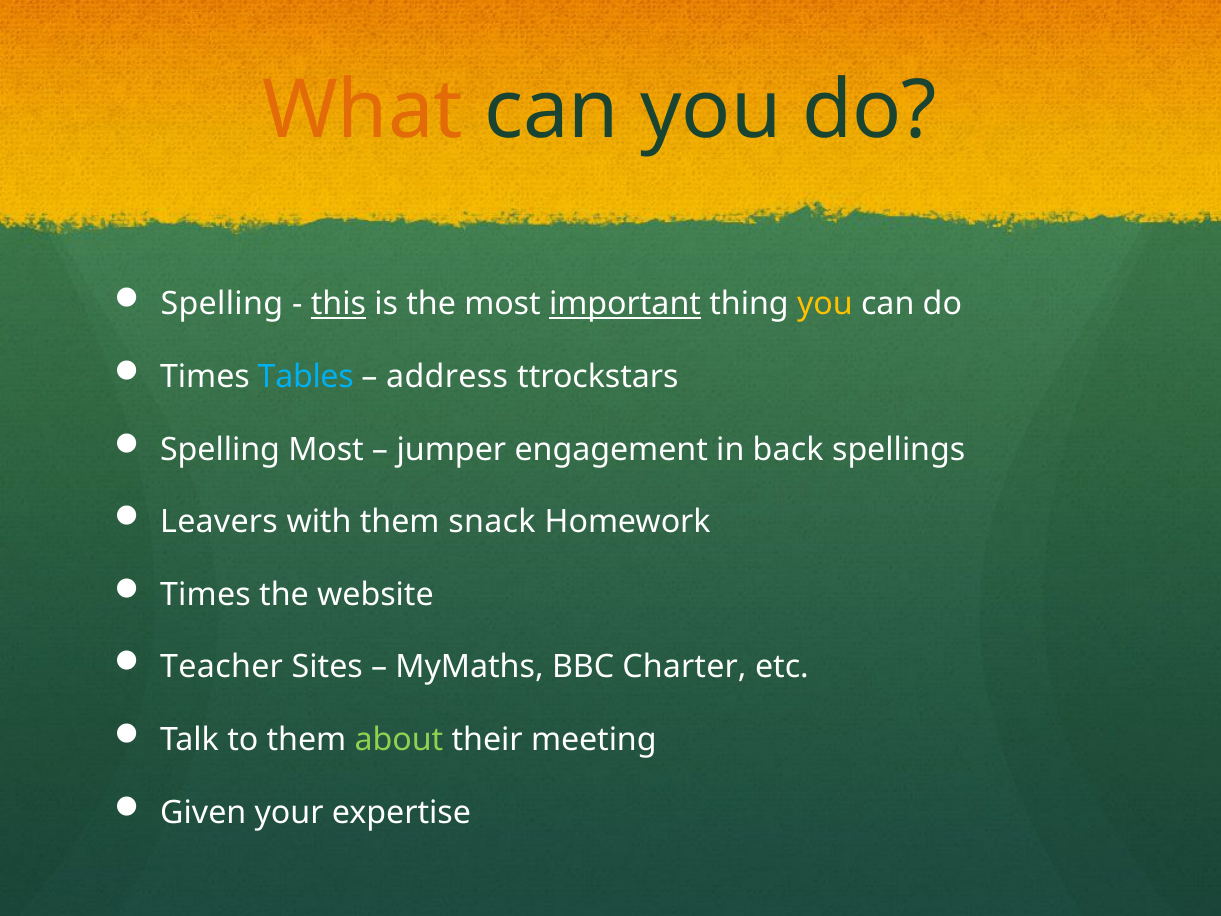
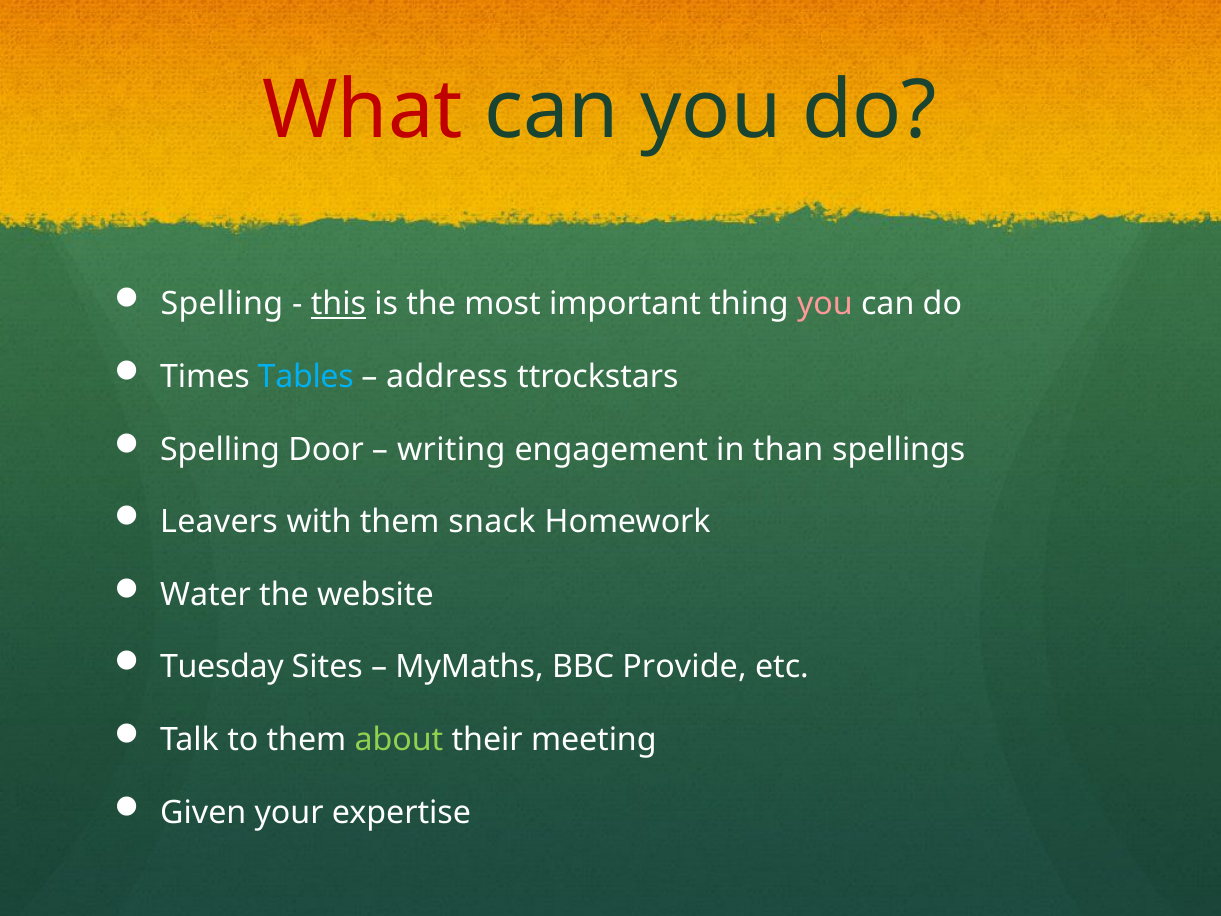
What colour: orange -> red (363, 111)
important underline: present -> none (625, 304)
you colour: yellow -> pink (825, 304)
Spelling Most: Most -> Door (326, 449)
jumper: jumper -> writing (451, 449)
back: back -> than (788, 449)
Times: Times -> Water (206, 595)
Teacher: Teacher -> Tuesday (222, 667)
Charter: Charter -> Provide (684, 667)
